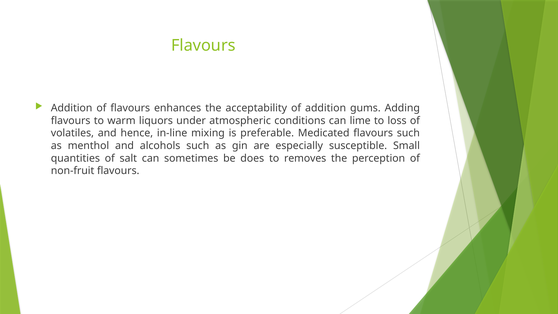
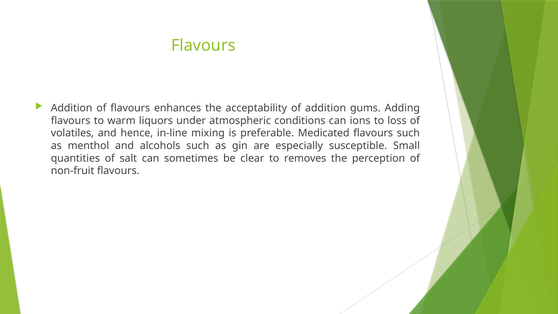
lime: lime -> ions (360, 121)
does: does -> clear (252, 158)
